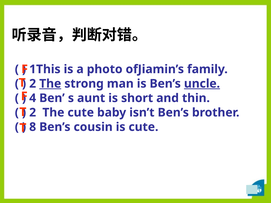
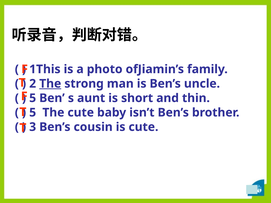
uncle underline: present -> none (202, 84)
4: 4 -> 5 (33, 98)
2: 2 -> 5 (33, 113)
8: 8 -> 3 (33, 127)
